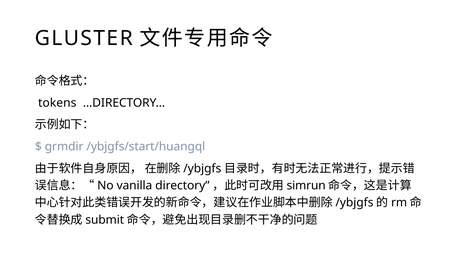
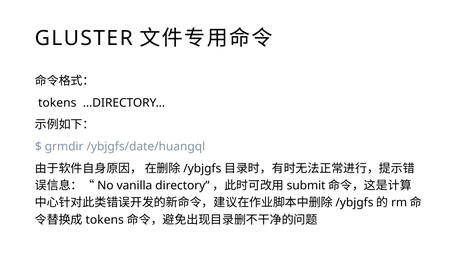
/ybjgfs/start/huangql: /ybjgfs/start/huangql -> /ybjgfs/date/huangql (146, 147)
simrun: simrun -> submit (306, 186)
submit: submit -> tokens (105, 220)
